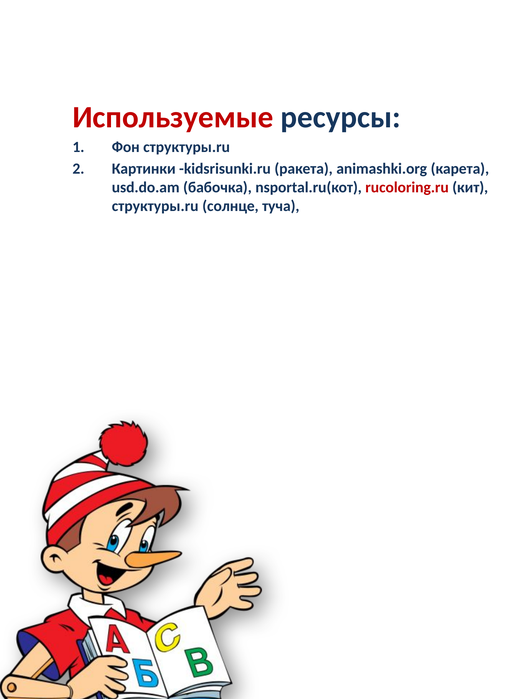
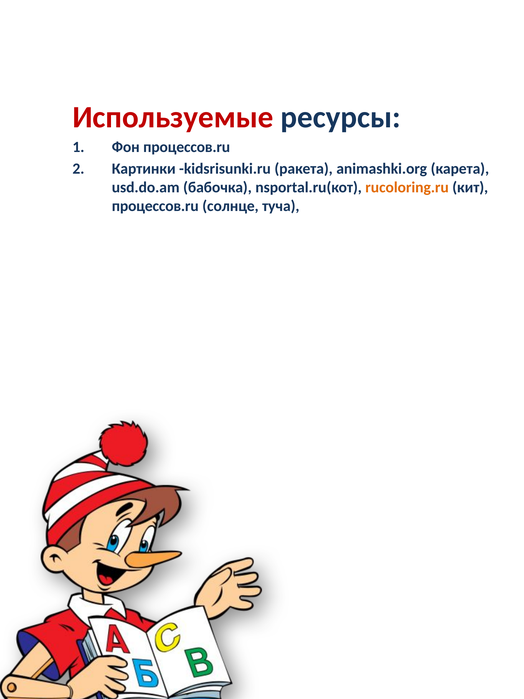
Фон структуры.ru: структуры.ru -> процессов.ru (187, 147)
rucoloring.ru colour: red -> orange (407, 187)
структуры.ru: структуры.ru -> процессов.ru (155, 206)
